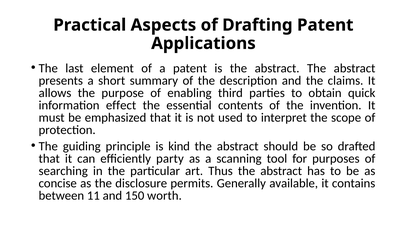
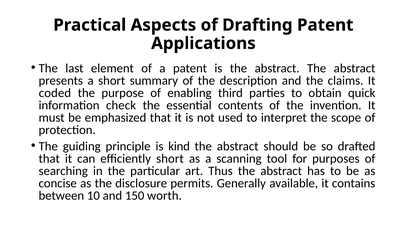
allows: allows -> coded (55, 93)
effect: effect -> check (121, 105)
efficiently party: party -> short (170, 159)
11: 11 -> 10 (93, 196)
